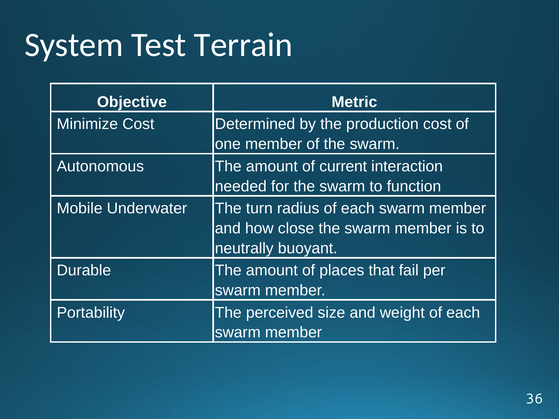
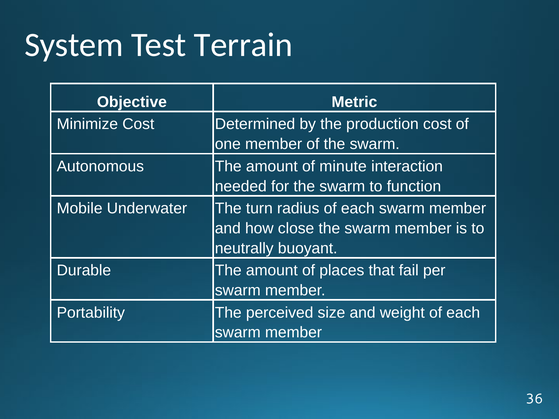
current: current -> minute (343, 166)
